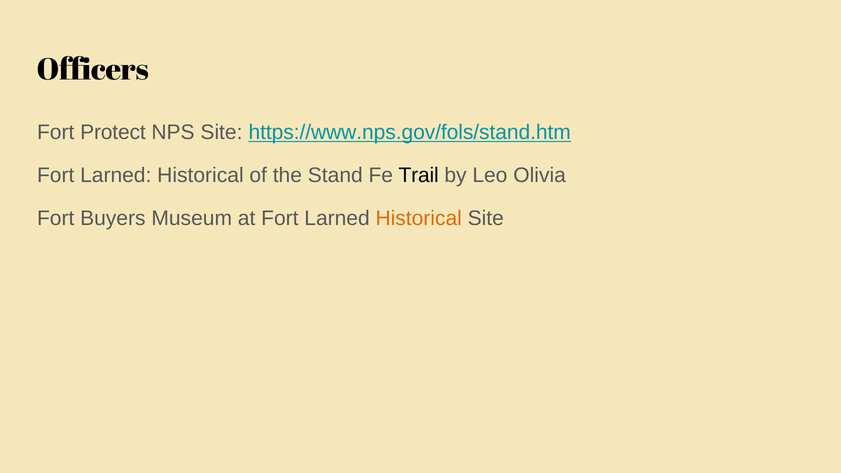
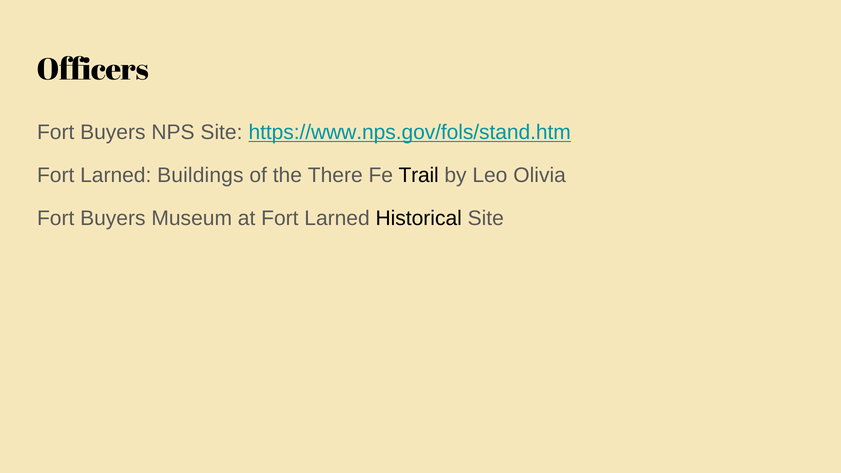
Protect: Protect -> Buyers (113, 132)
Historical: Historical -> Buildings (200, 175)
Stand: Stand -> There (335, 175)
Historical colour: orange -> black (419, 218)
